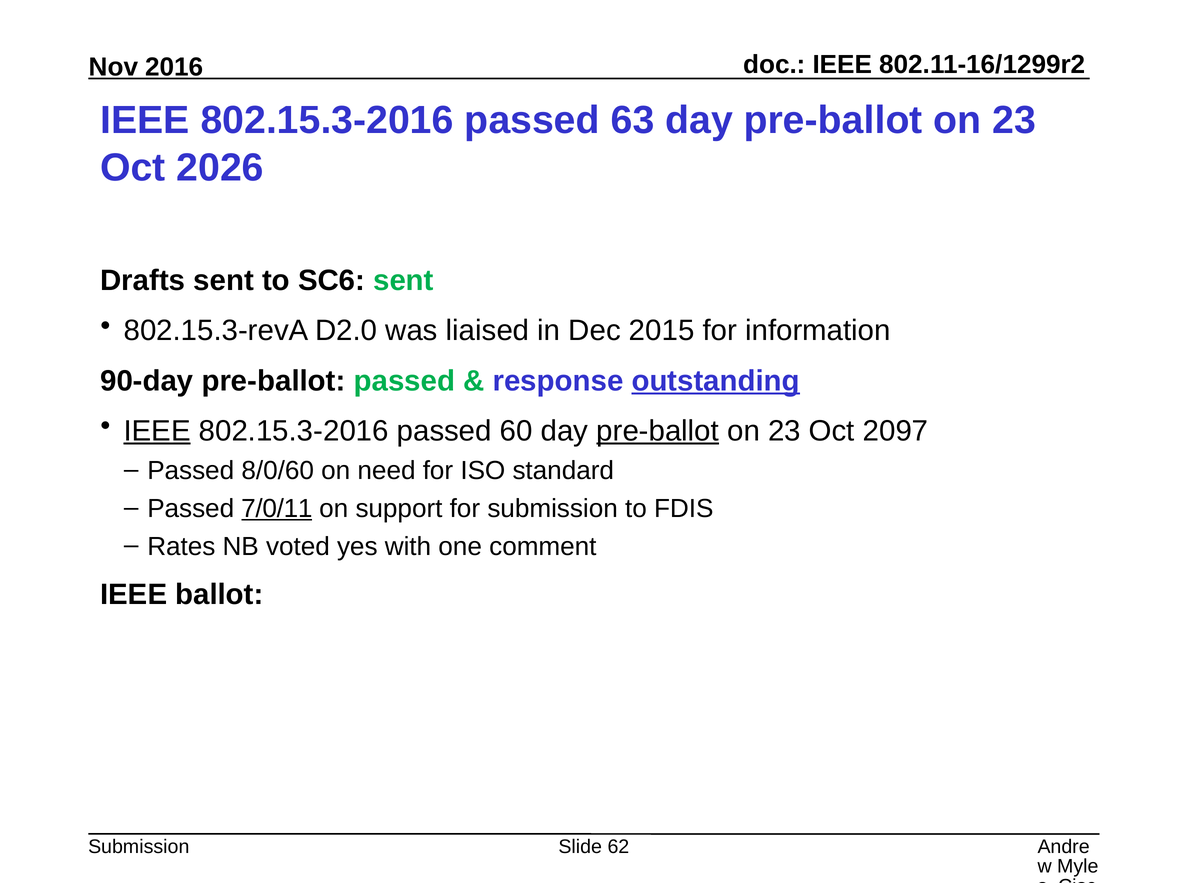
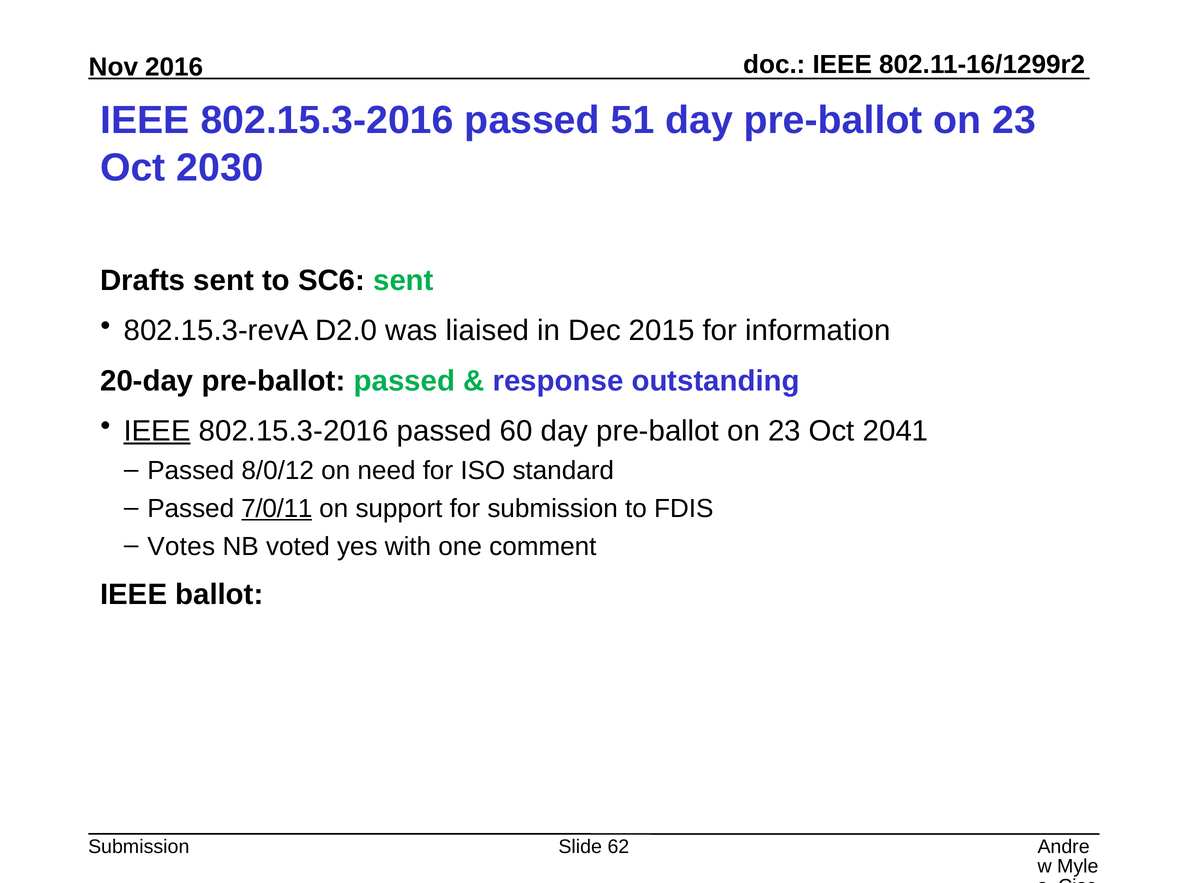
63: 63 -> 51 (633, 121)
2026: 2026 -> 2030 (220, 168)
90-day: 90-day -> 20-day (147, 381)
outstanding underline: present -> none (716, 381)
pre-ballot underline: present -> none (658, 431)
2097: 2097 -> 2041 (896, 431)
8/0/60: 8/0/60 -> 8/0/12 (278, 471)
Rates: Rates -> Votes (181, 547)
